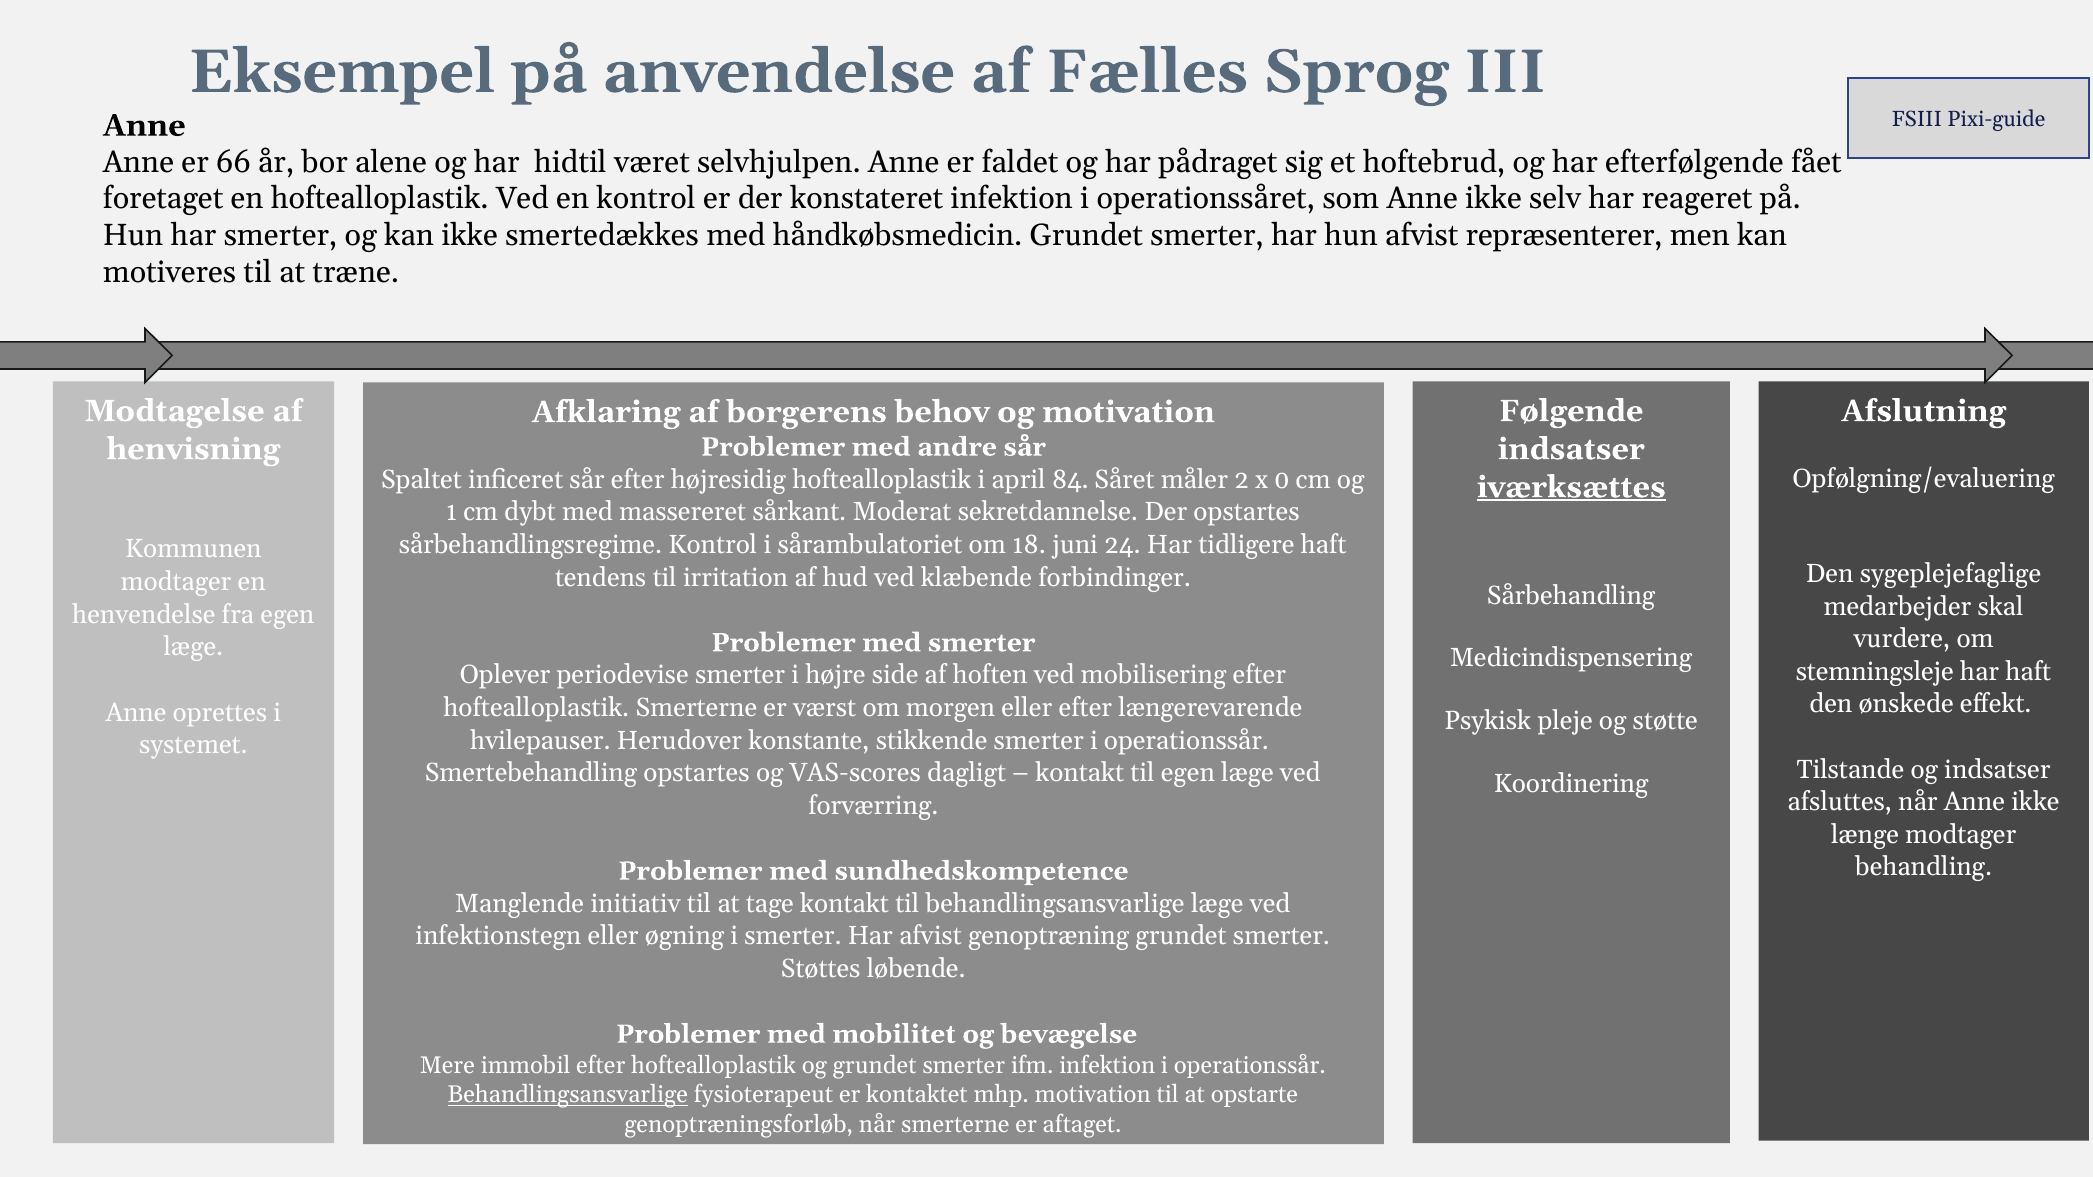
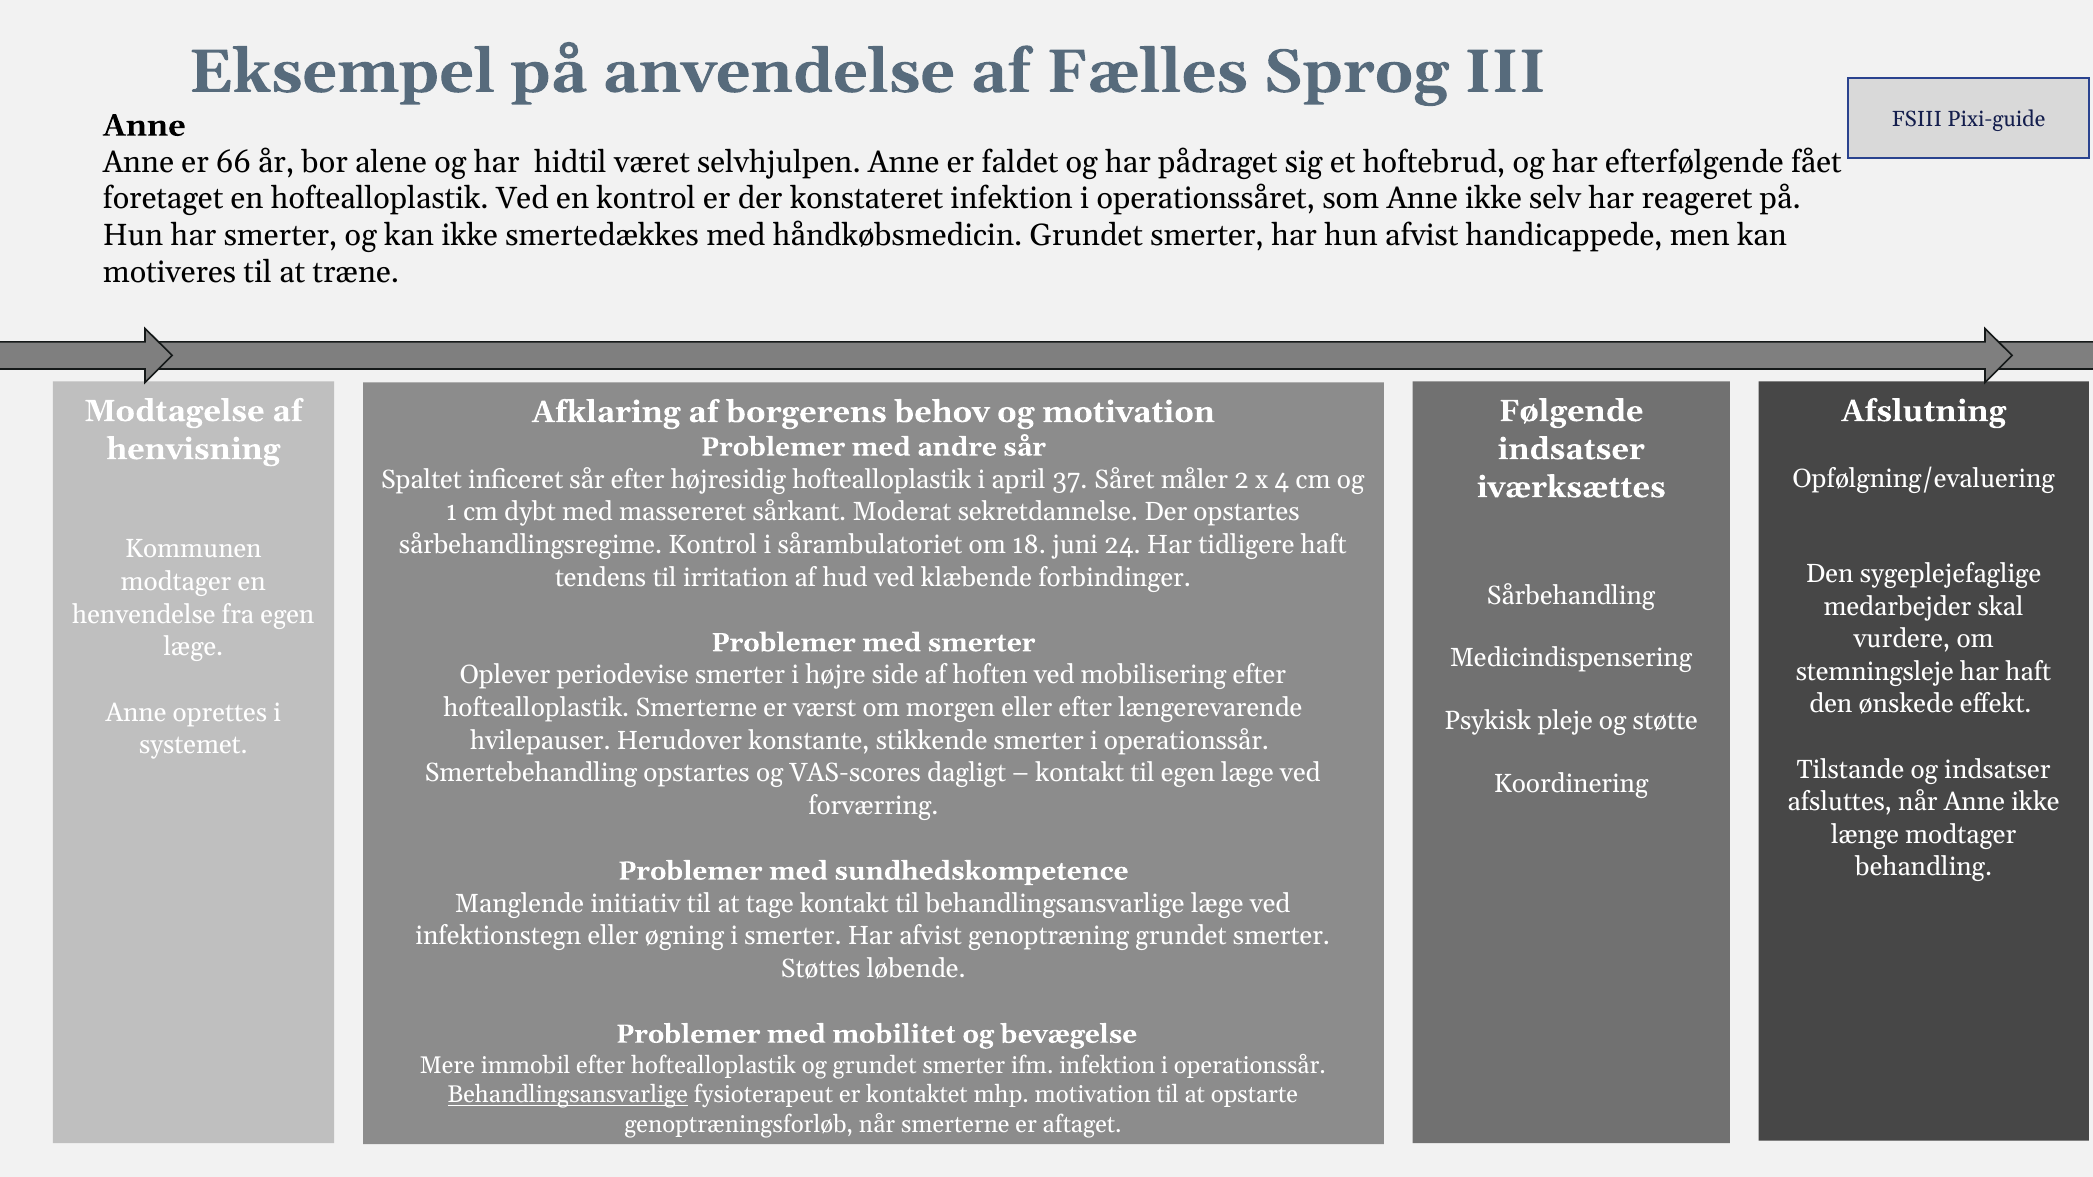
repræsenterer: repræsenterer -> handicappede (1564, 236)
84: 84 -> 37 (1070, 480)
0: 0 -> 4 (1282, 480)
iværksættes underline: present -> none (1571, 487)
